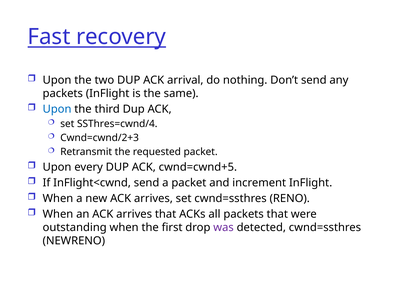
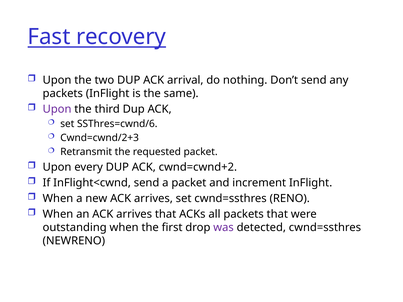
Upon colour: blue -> purple (57, 109)
SSThres=cwnd/4: SSThres=cwnd/4 -> SSThres=cwnd/6 (117, 124)
cwnd=cwnd+5: cwnd=cwnd+5 -> cwnd=cwnd+2 (198, 167)
